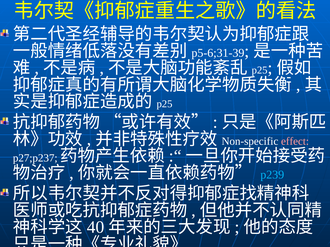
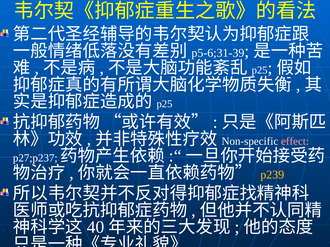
p239 colour: light blue -> yellow (272, 175)
